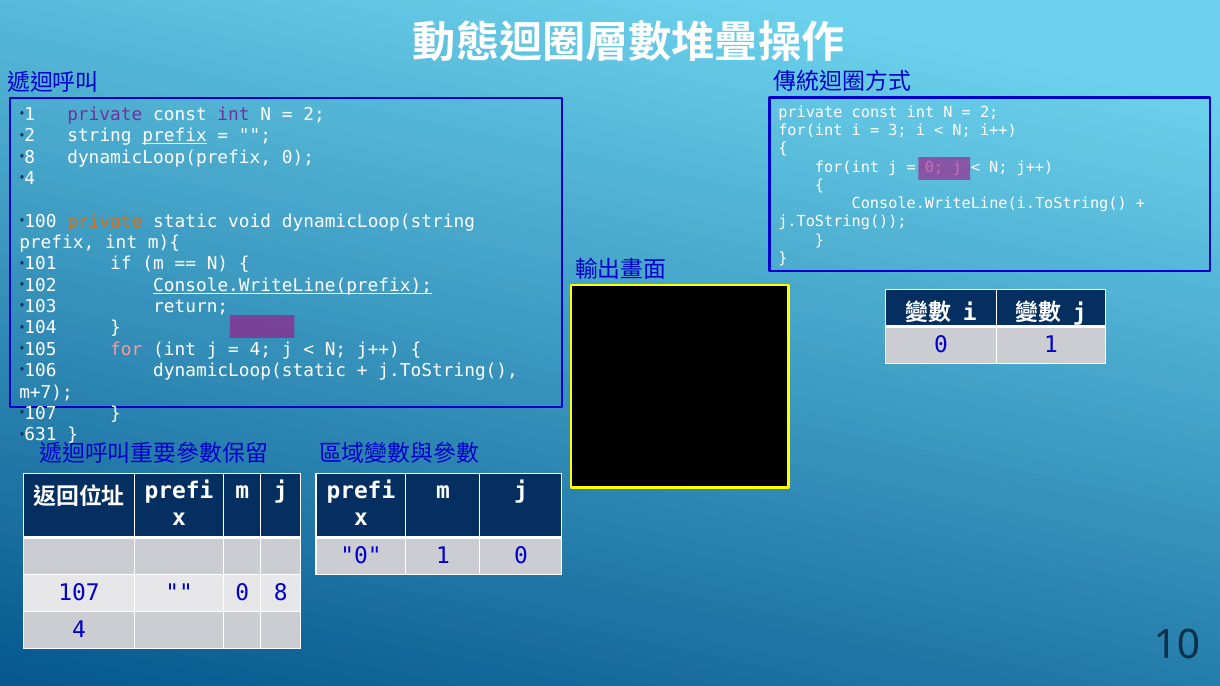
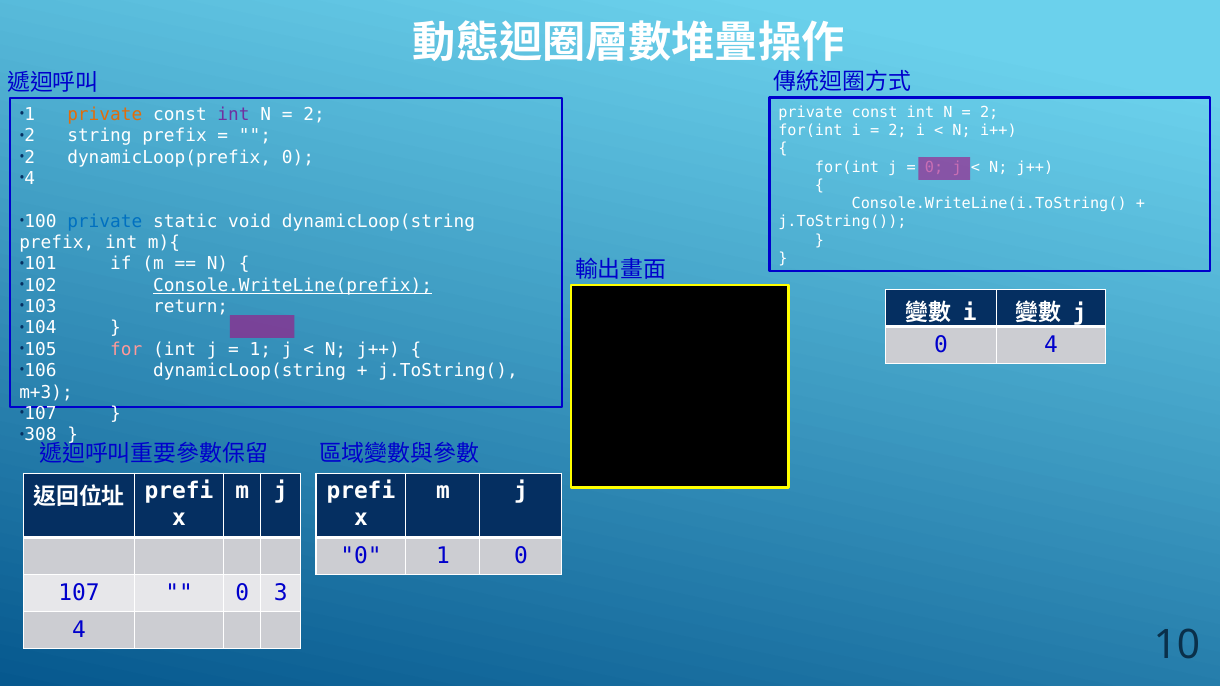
private colour: purple -> orange (105, 115)
3: 3 -> 2 (897, 130)
prefix underline: present -> none (175, 136)
8: 8 -> 2 (30, 157)
private colour: orange -> blue (105, 221)
1: 1 -> 4 (1051, 345)
4: 4 -> 1 (260, 350)
106 dynamicLoop(static: dynamicLoop(static -> dynamicLoop(string (250, 371)
m+7: m+7 -> m+3 (46, 392)
631: 631 -> 308 (40, 435)
0 8: 8 -> 3 (281, 593)
